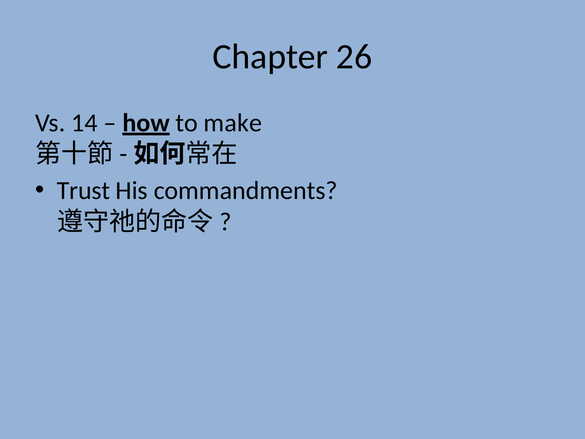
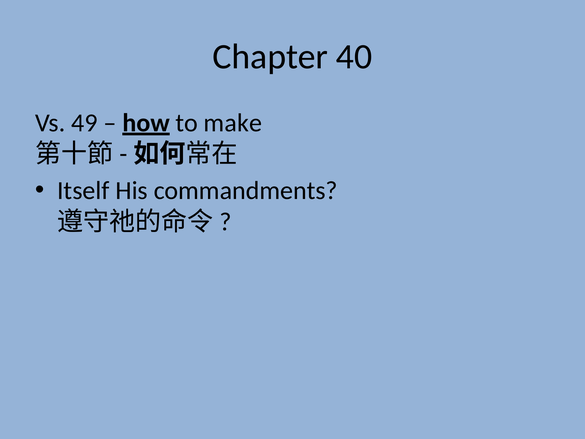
26: 26 -> 40 (354, 57)
14: 14 -> 49 (84, 123)
Trust: Trust -> Itself (83, 190)
